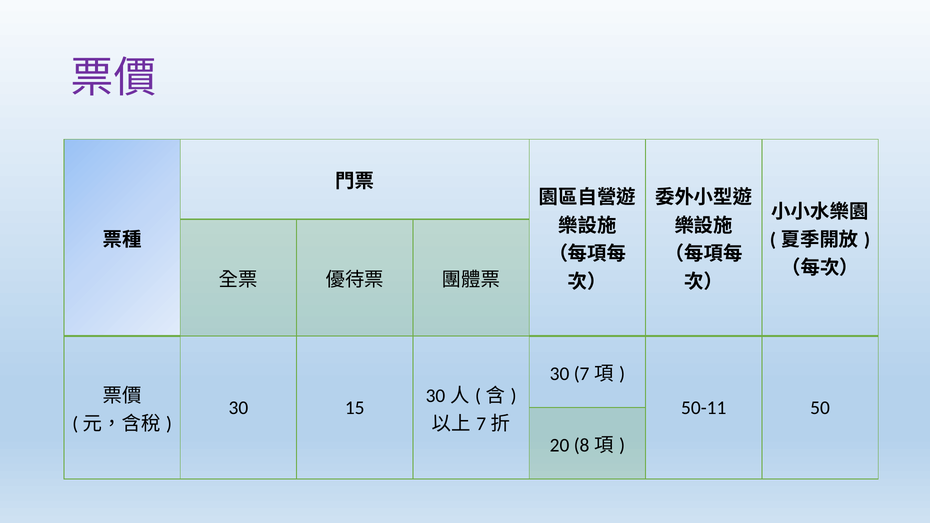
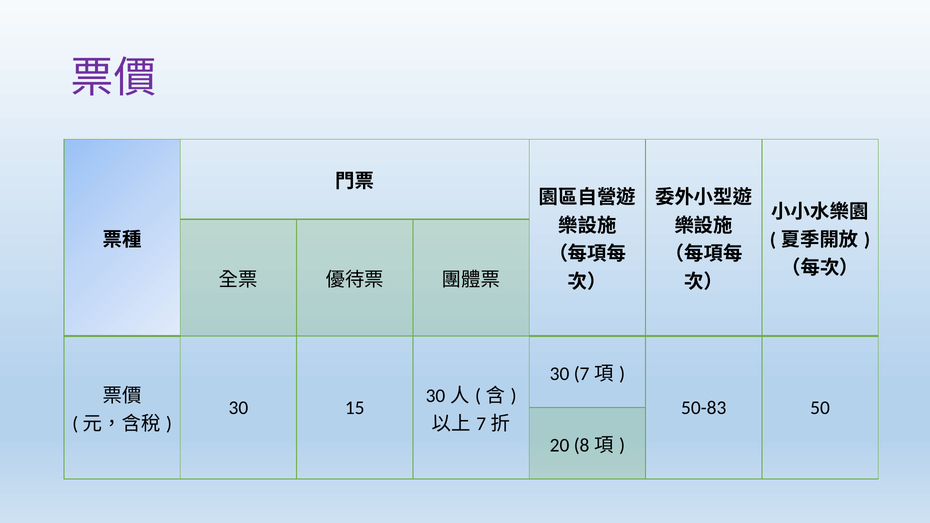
50-11: 50-11 -> 50-83 (704, 408)
